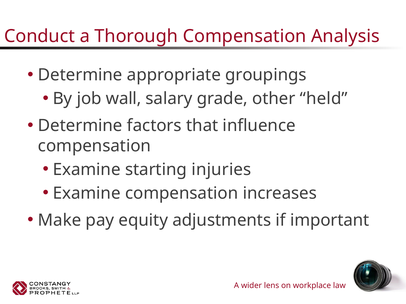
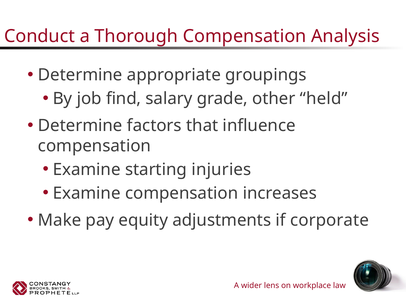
wall: wall -> find (124, 99)
important: important -> corporate (330, 221)
